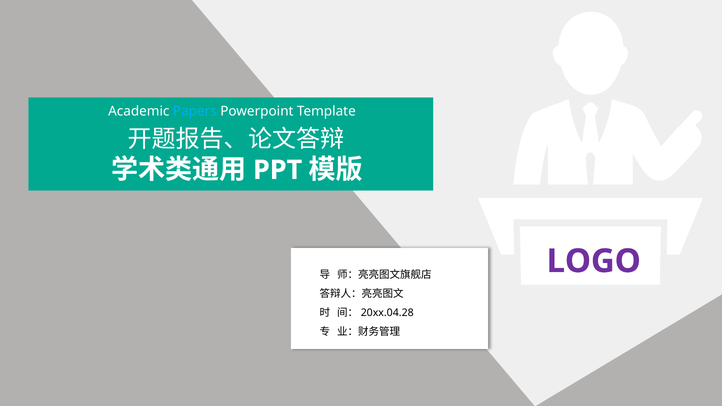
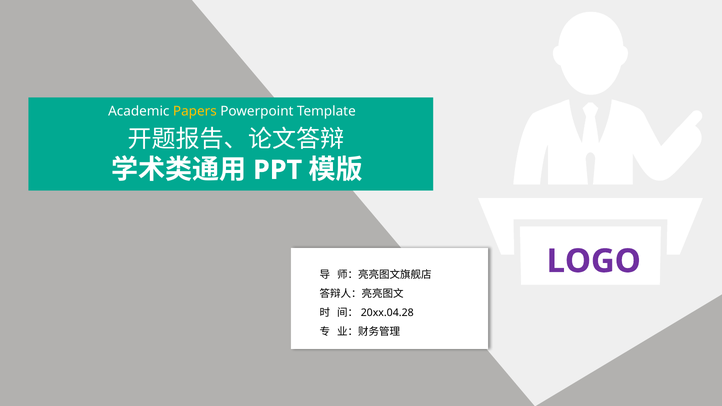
Papers colour: light blue -> yellow (195, 111)
